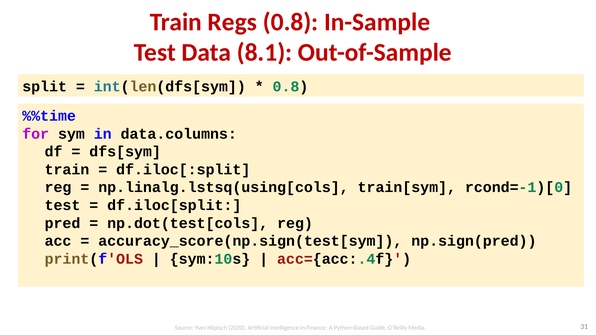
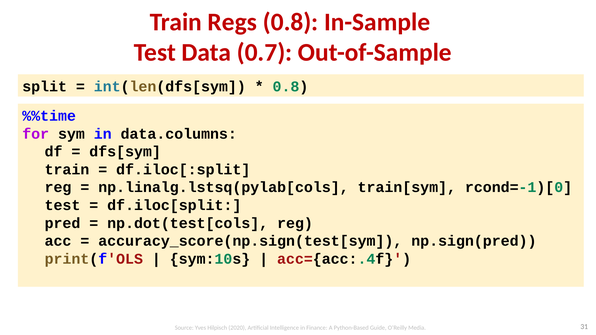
8.1: 8.1 -> 0.7 (265, 53)
np.linalg.lstsq(using[cols: np.linalg.lstsq(using[cols -> np.linalg.lstsq(pylab[cols (223, 188)
